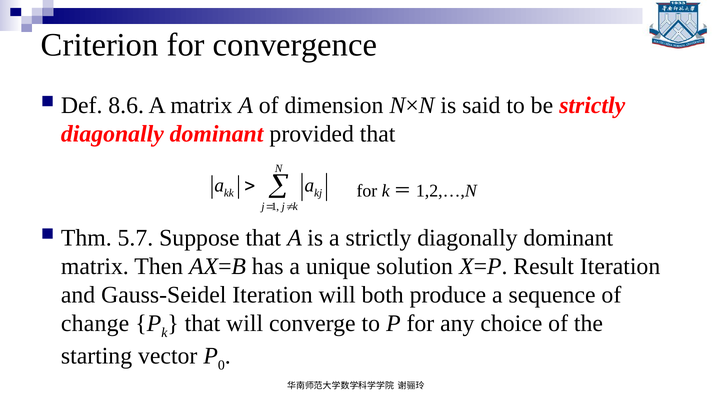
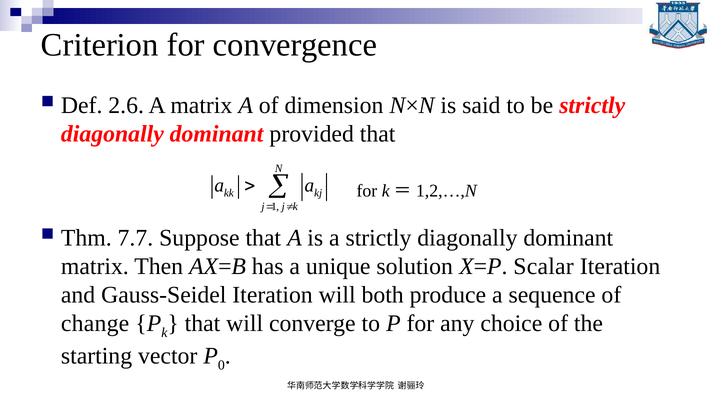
8.6: 8.6 -> 2.6 (126, 105)
5.7: 5.7 -> 7.7 (135, 238)
Result: Result -> Scalar (544, 266)
